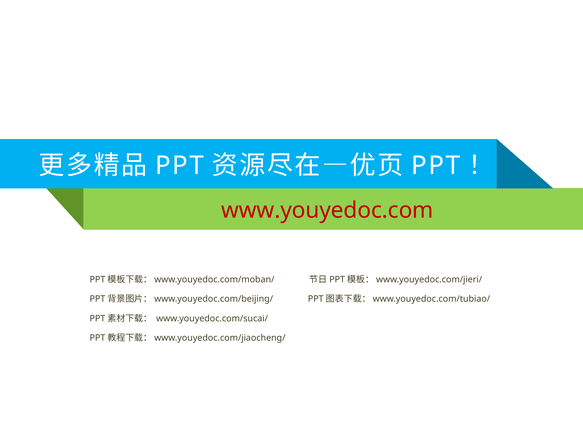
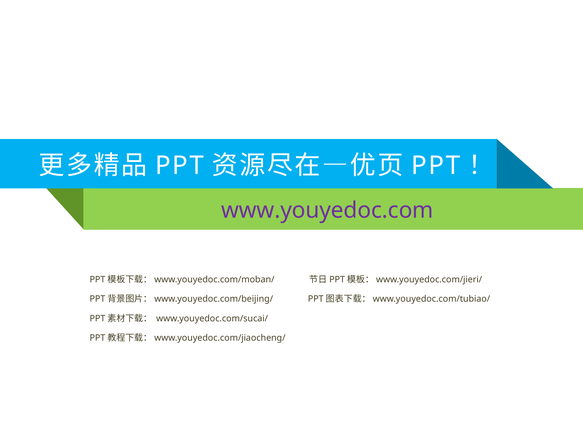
www.youyedoc.com colour: red -> purple (327, 211)
